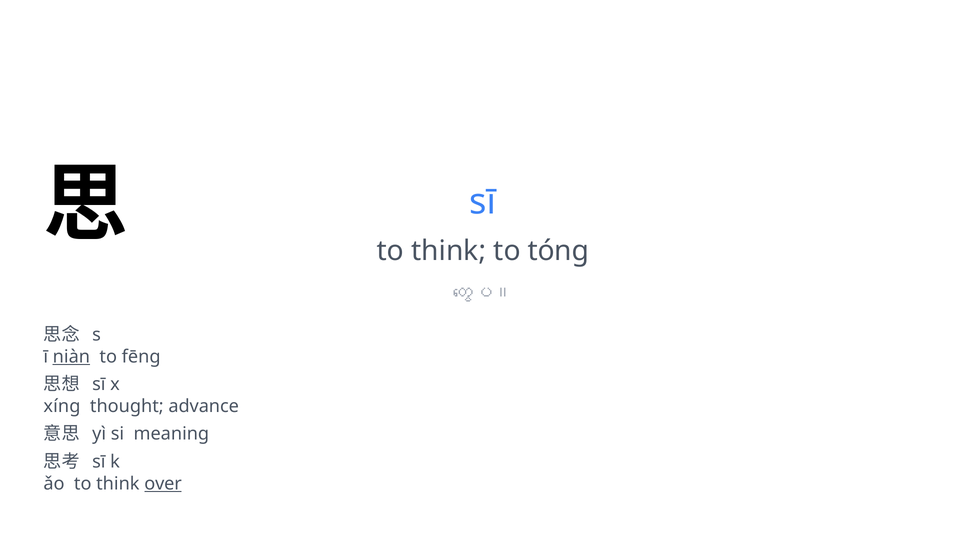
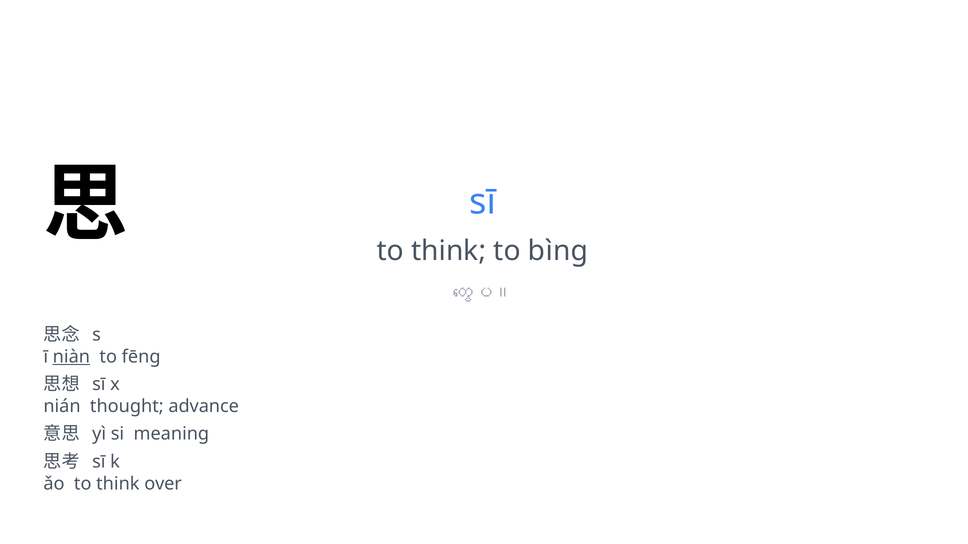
tóng: tóng -> bìng (558, 251)
xíng: xíng -> nián (62, 407)
over underline: present -> none (163, 484)
